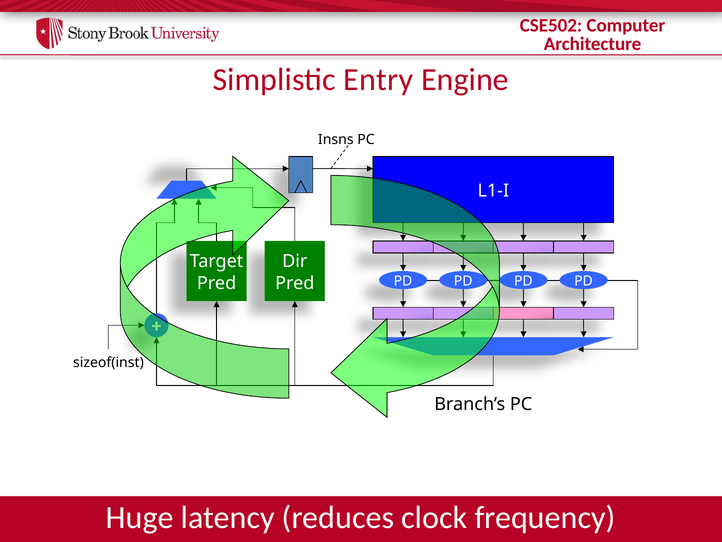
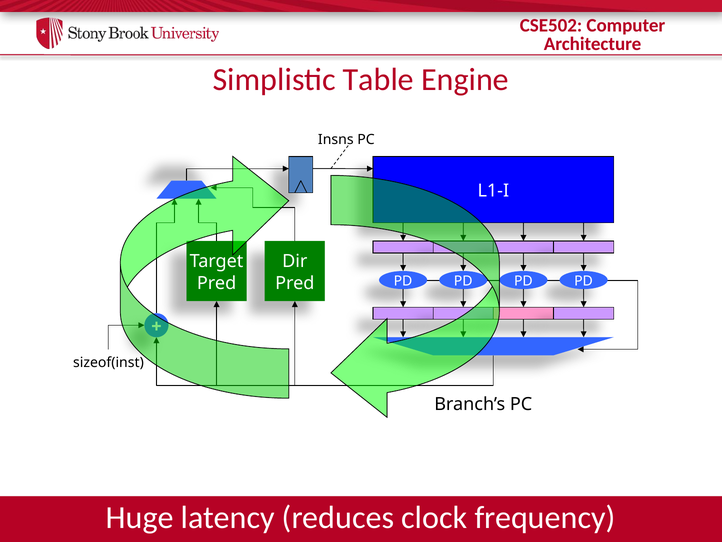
Entry: Entry -> Table (378, 80)
